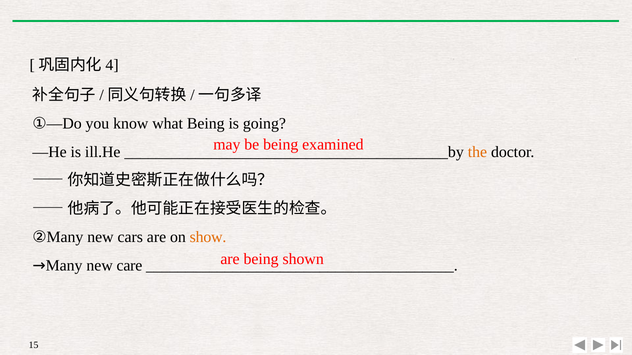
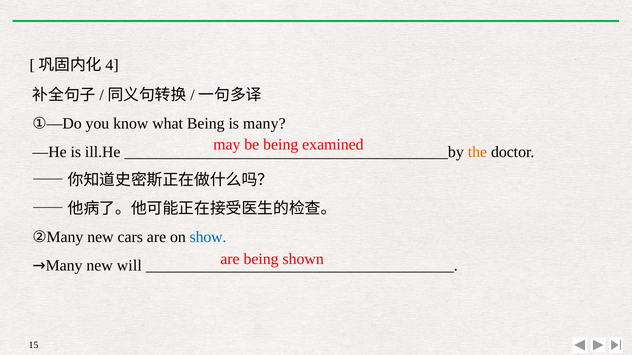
going: going -> many (264, 124)
show colour: orange -> blue (208, 237)
care: care -> will (129, 266)
